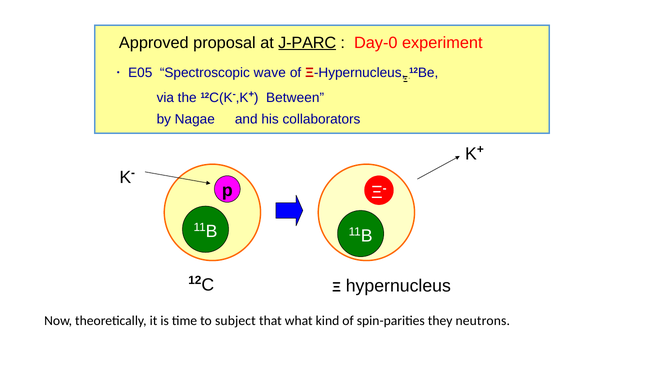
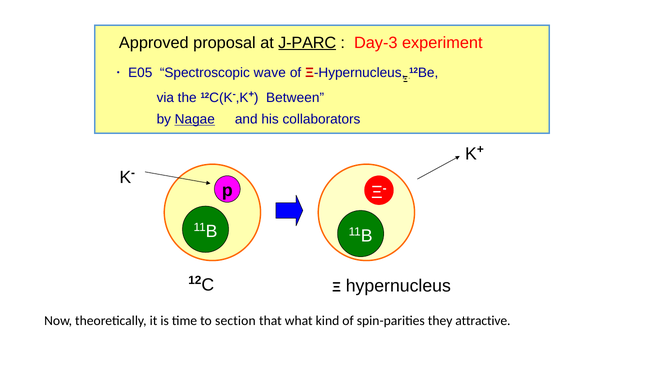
Day-0: Day-0 -> Day-3 (376, 43)
Nagae underline: none -> present (195, 119)
subject: subject -> section (235, 321)
neutrons: neutrons -> attractive (483, 321)
